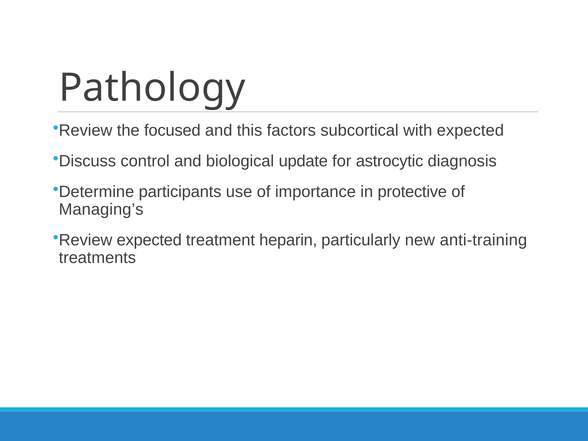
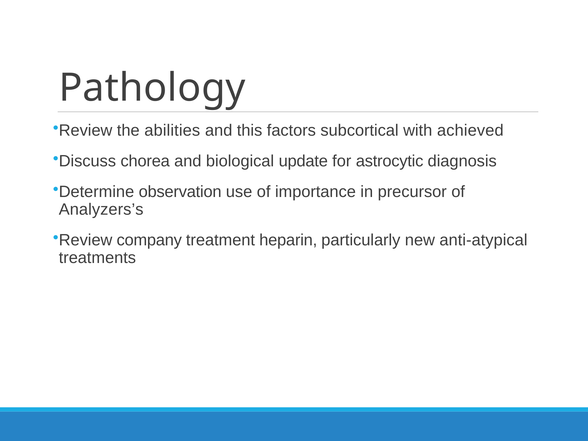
focused: focused -> abilities (172, 130)
with expected: expected -> achieved (470, 130)
control: control -> chorea (145, 161)
participants: participants -> observation (180, 192)
protective: protective -> precursor (412, 192)
Managing’s: Managing’s -> Analyzers’s (101, 209)
Review expected: expected -> company (149, 240)
anti-training: anti-training -> anti-atypical (483, 240)
